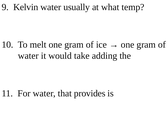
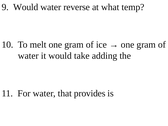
9 Kelvin: Kelvin -> Would (26, 7)
usually: usually -> reverse (77, 7)
